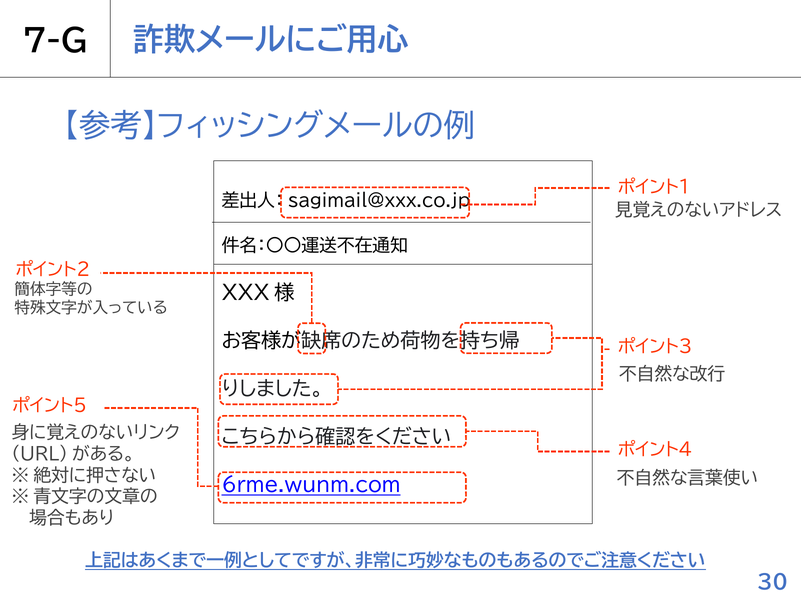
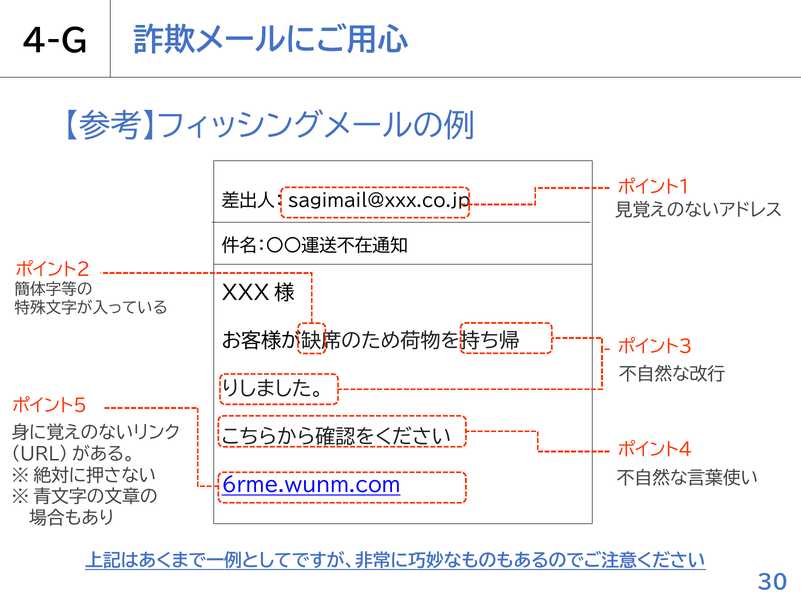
7-G: 7-G -> 4-G (55, 41)
